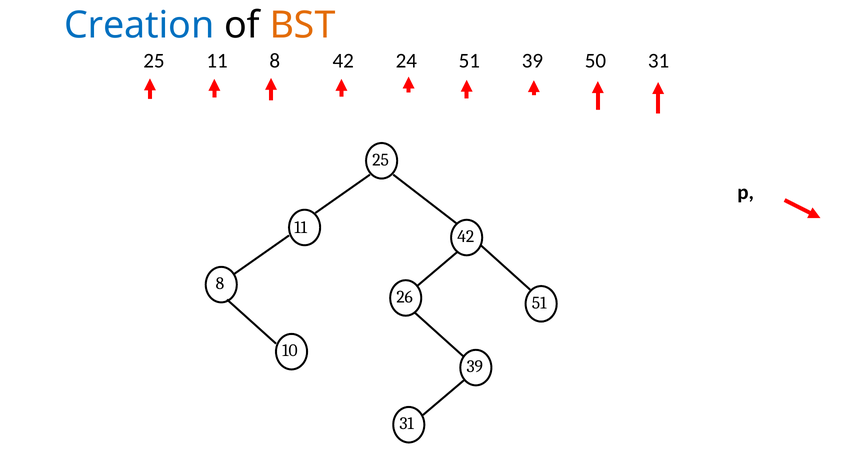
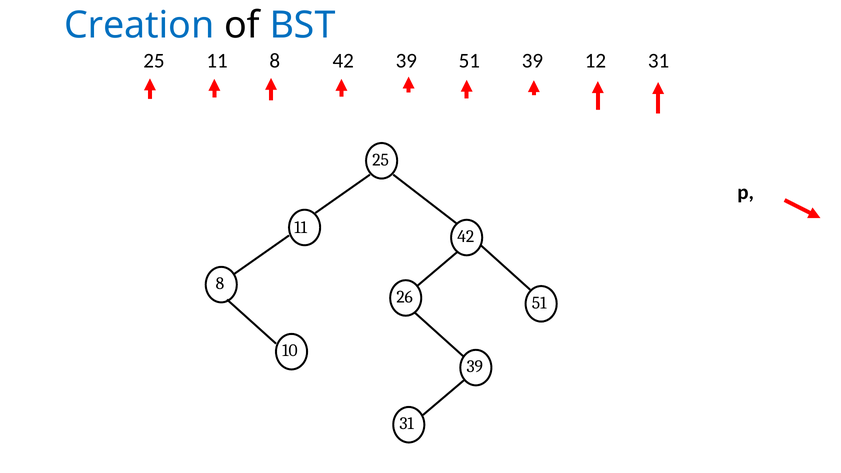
BST colour: orange -> blue (303, 26)
8 42 24: 24 -> 39 (406, 61)
50: 50 -> 12 (595, 61)
